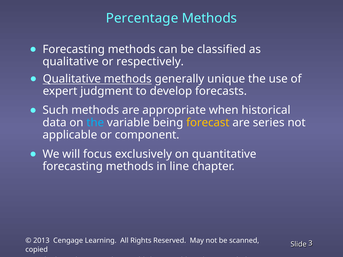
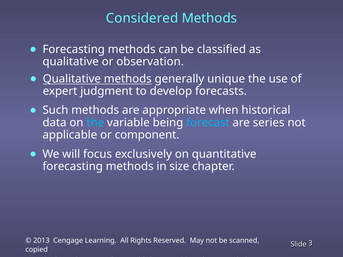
Percentage: Percentage -> Considered (142, 18)
respectively: respectively -> observation (150, 62)
forecast colour: yellow -> light blue (208, 123)
line: line -> size (179, 167)
